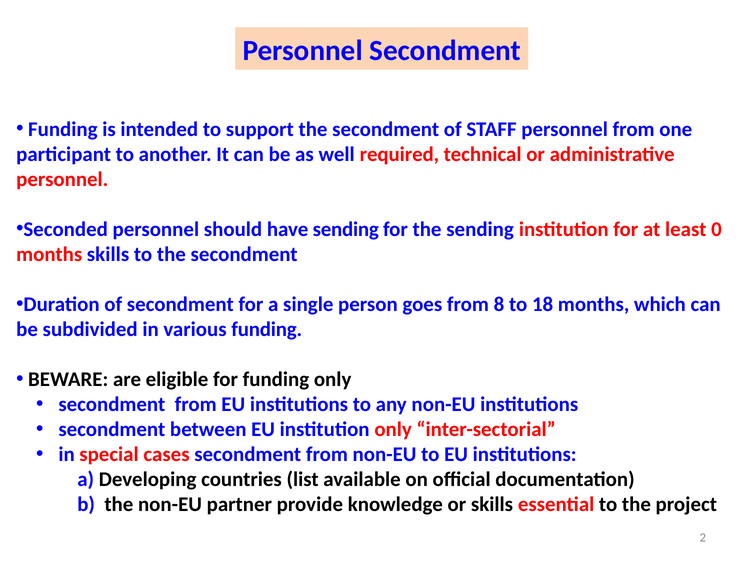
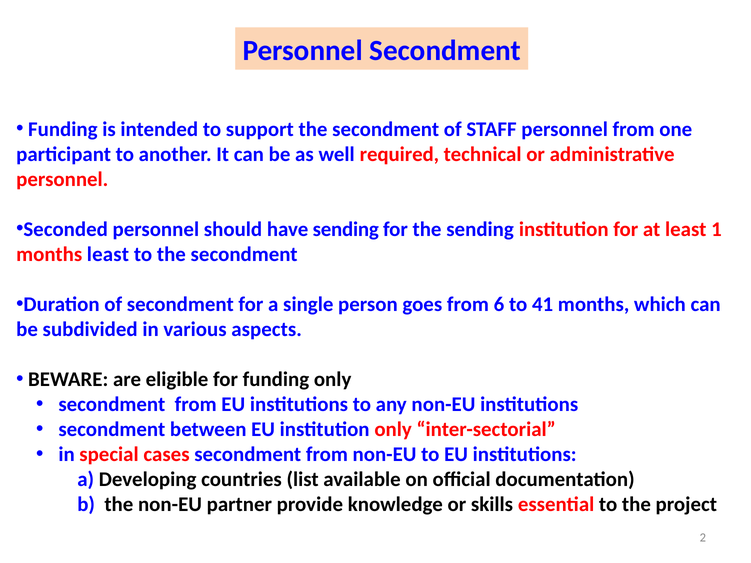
0: 0 -> 1 (716, 229)
months skills: skills -> least (108, 254)
8: 8 -> 6 (499, 304)
18: 18 -> 41 (543, 304)
various funding: funding -> aspects (267, 330)
